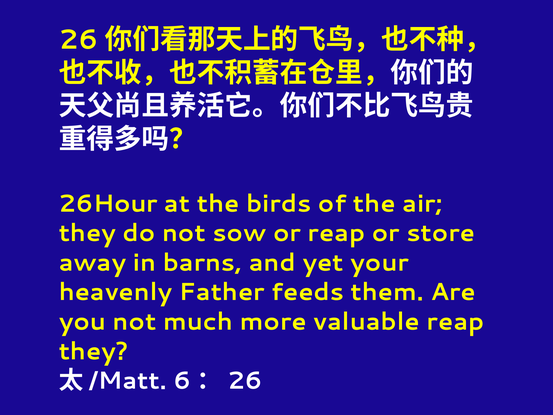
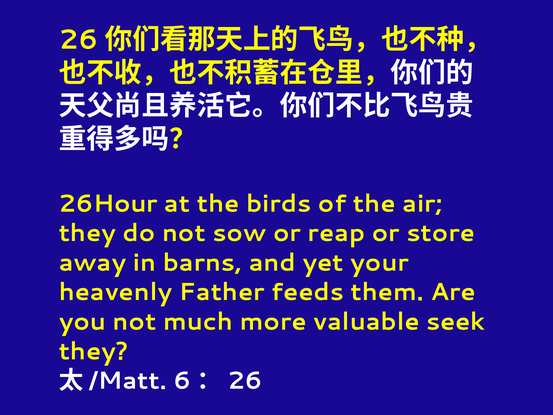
valuable reap: reap -> seek (456, 322)
